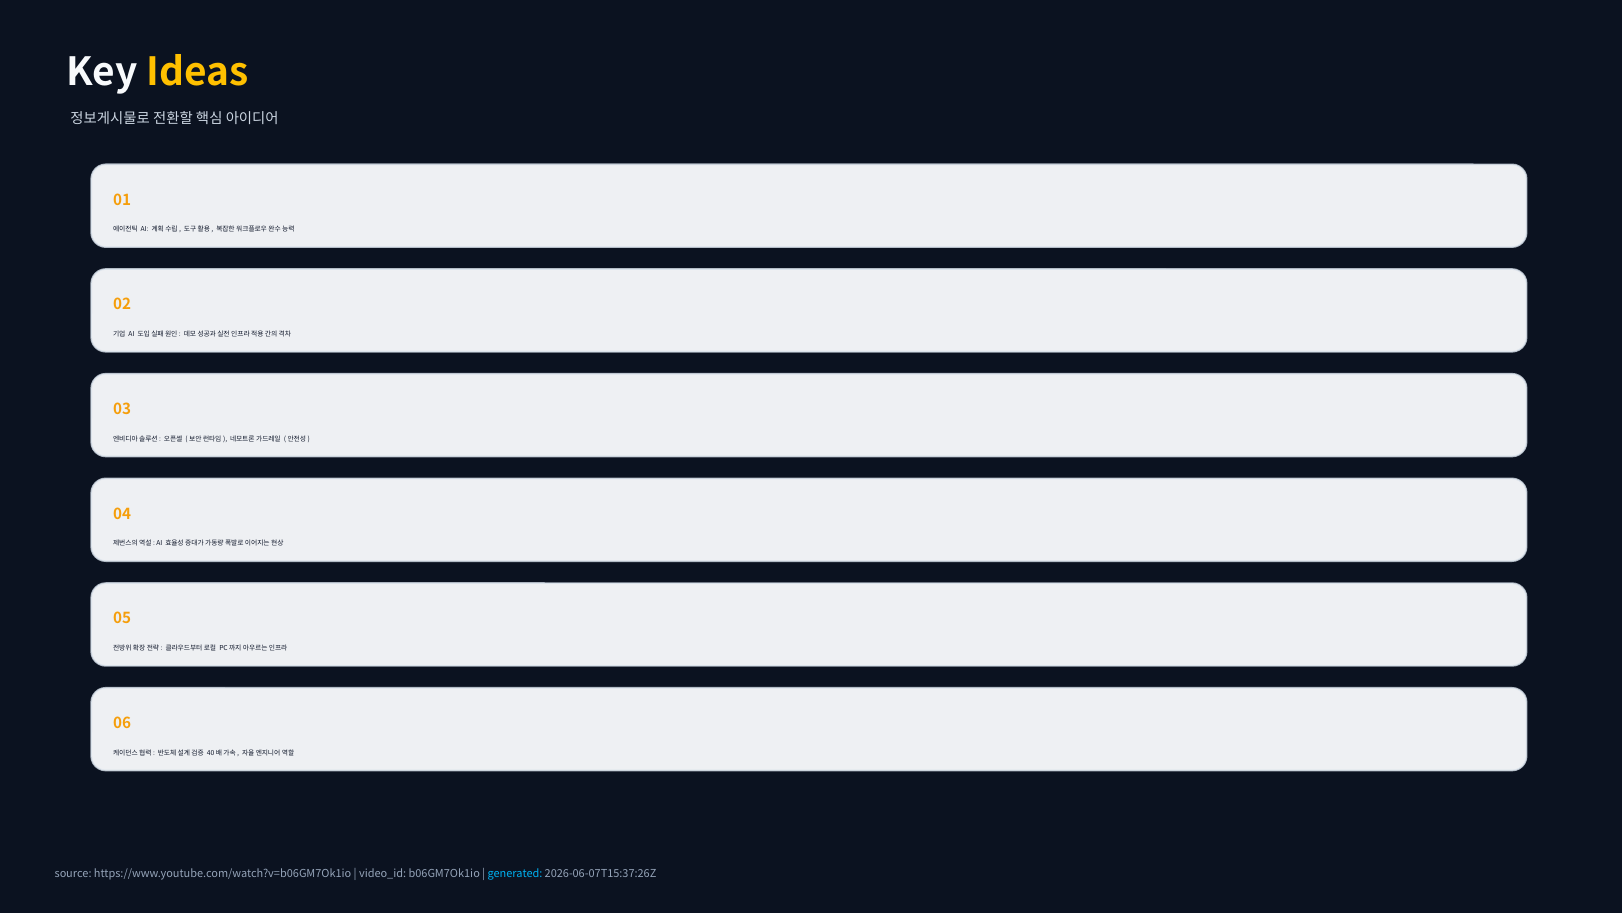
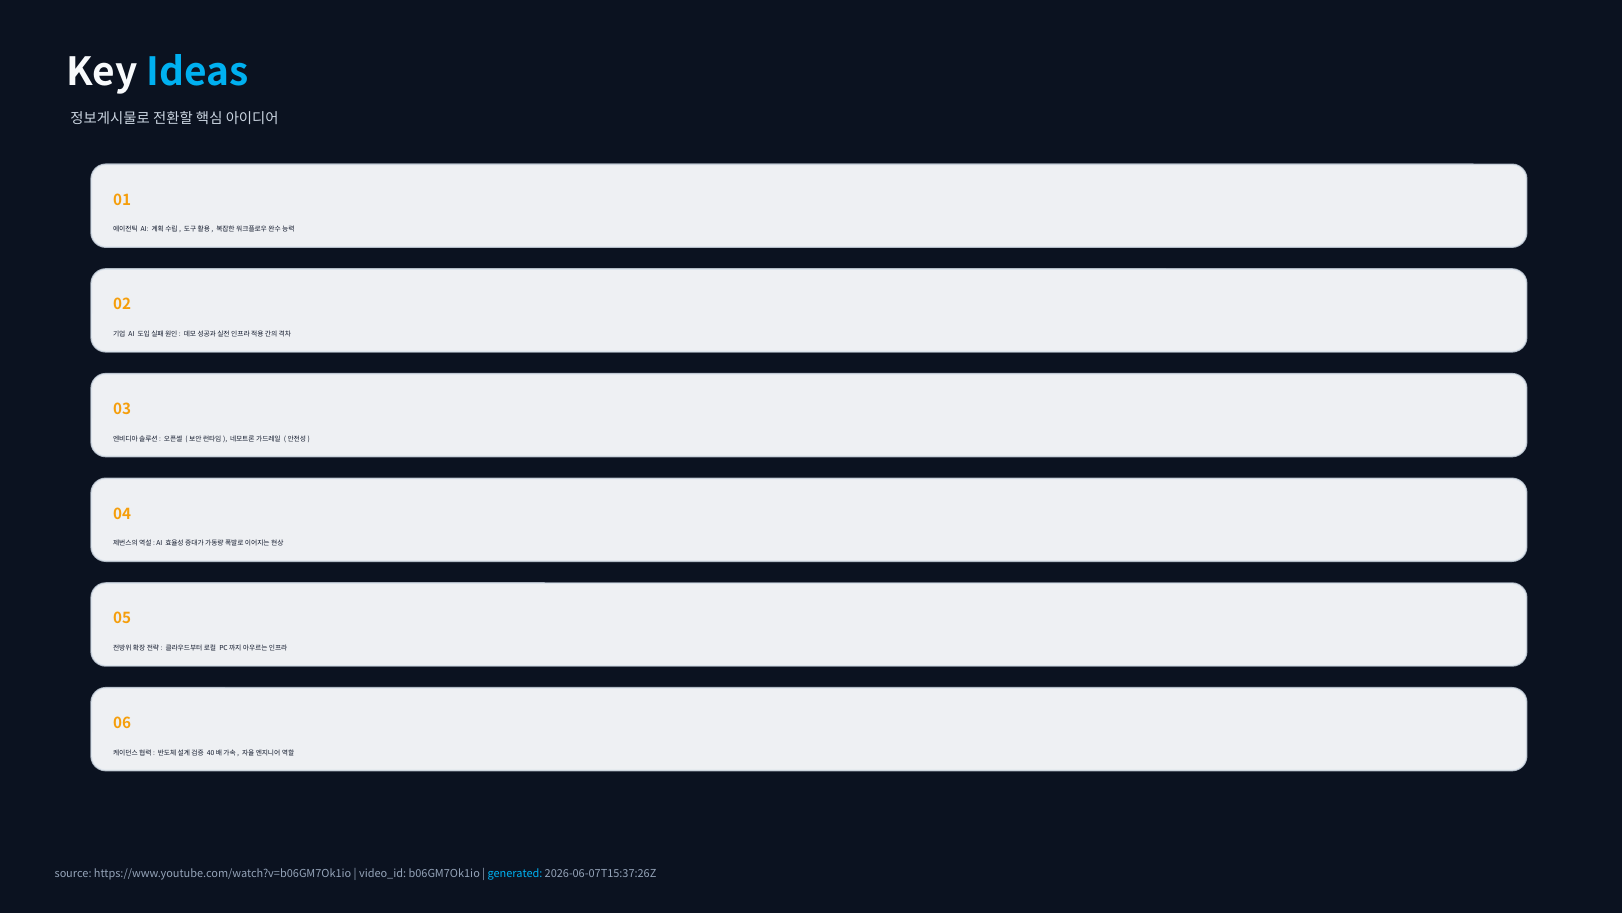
Ideas colour: yellow -> light blue (198, 73)
